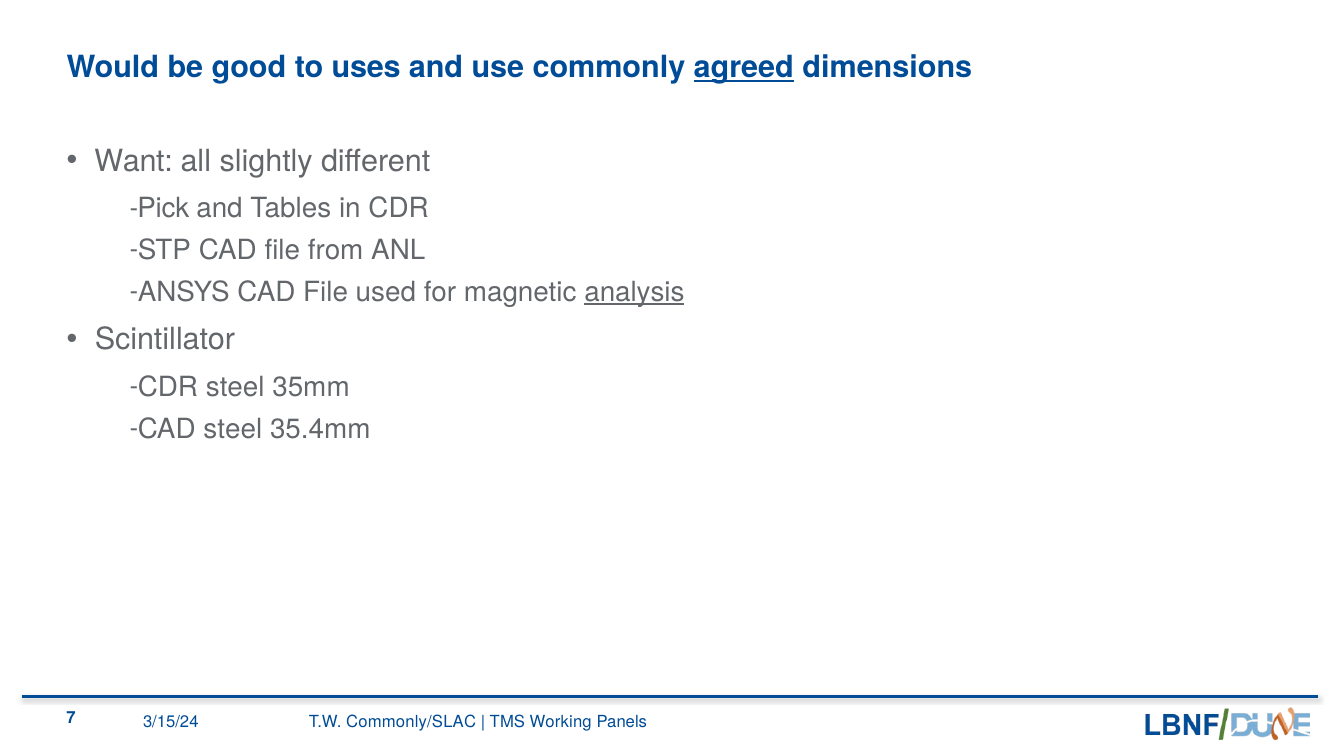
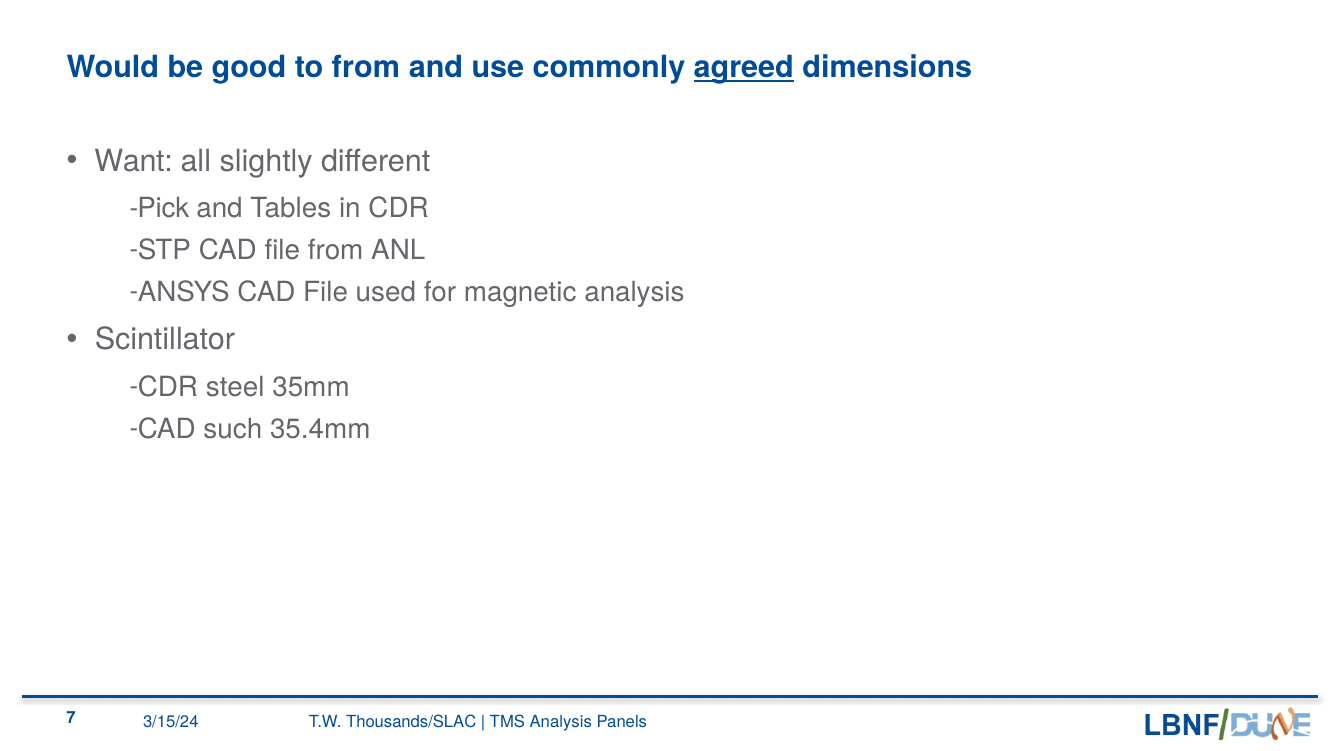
to uses: uses -> from (366, 68)
analysis underline: present -> none (634, 292)
CAD steel: steel -> such (233, 429)
Commonly/SLAC: Commonly/SLAC -> Thousands/SLAC (411, 722)
TMS Working: Working -> Analysis (561, 722)
